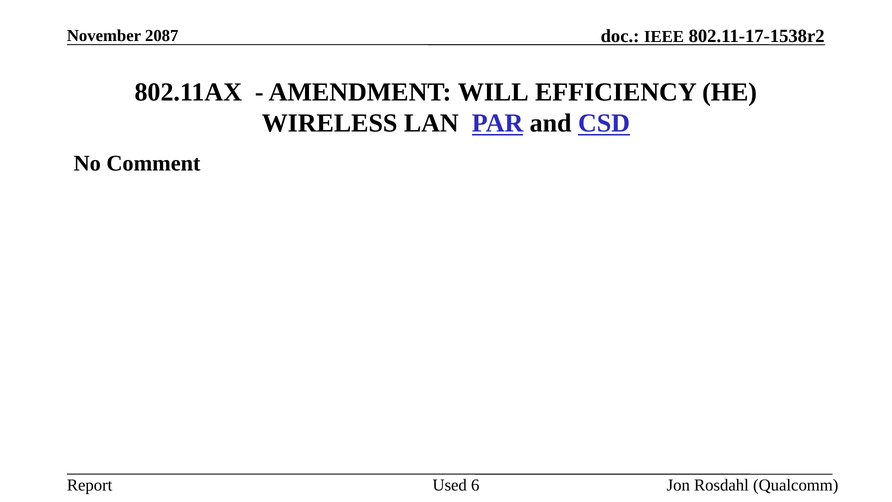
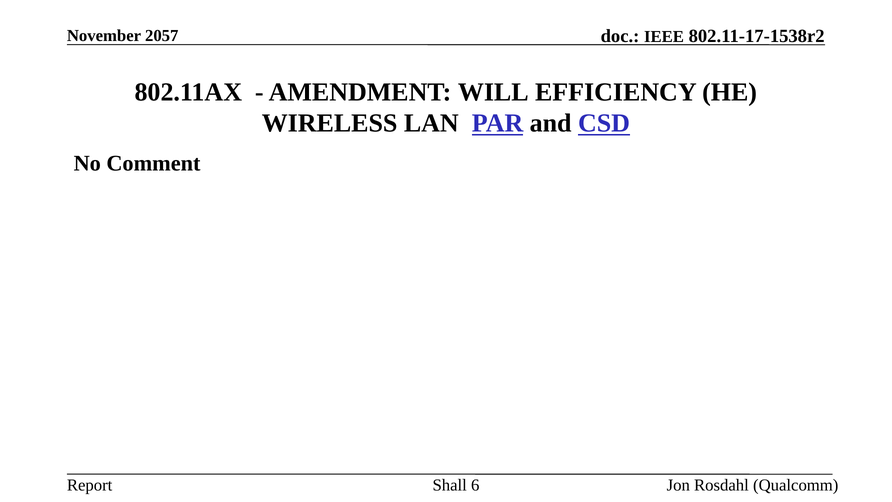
2087: 2087 -> 2057 (162, 36)
Used: Used -> Shall (450, 485)
